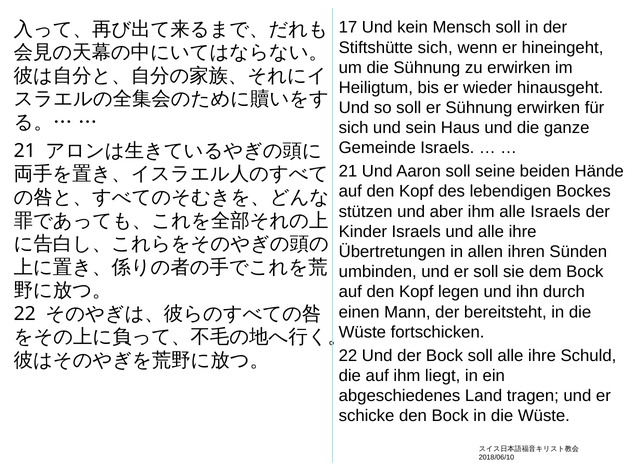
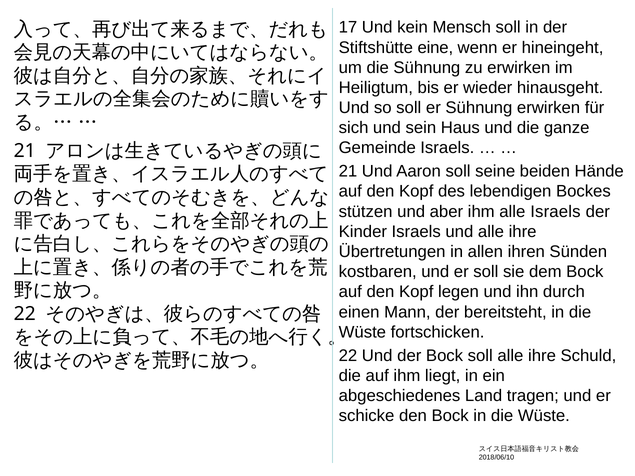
Stiftshütte sich: sich -> eine (435, 48)
umbinden: umbinden -> kostbaren (378, 272)
